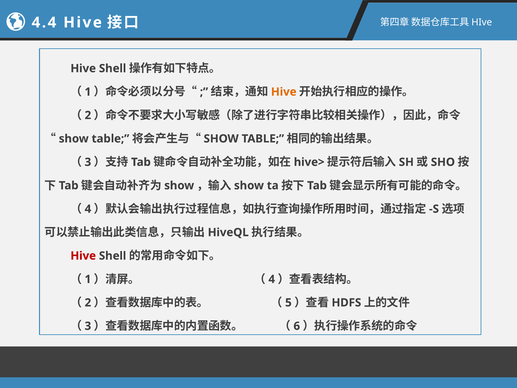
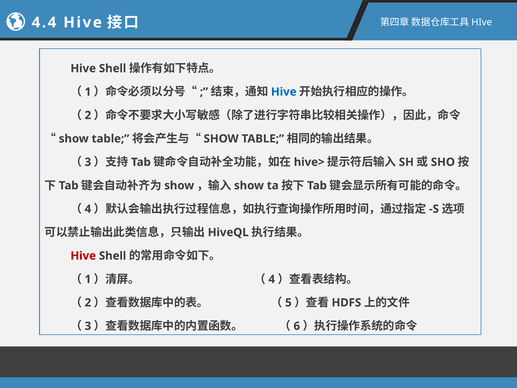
Hive colour: orange -> blue (284, 92)
